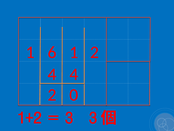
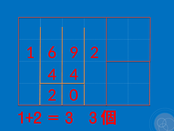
6 1: 1 -> 9 (74, 52)
